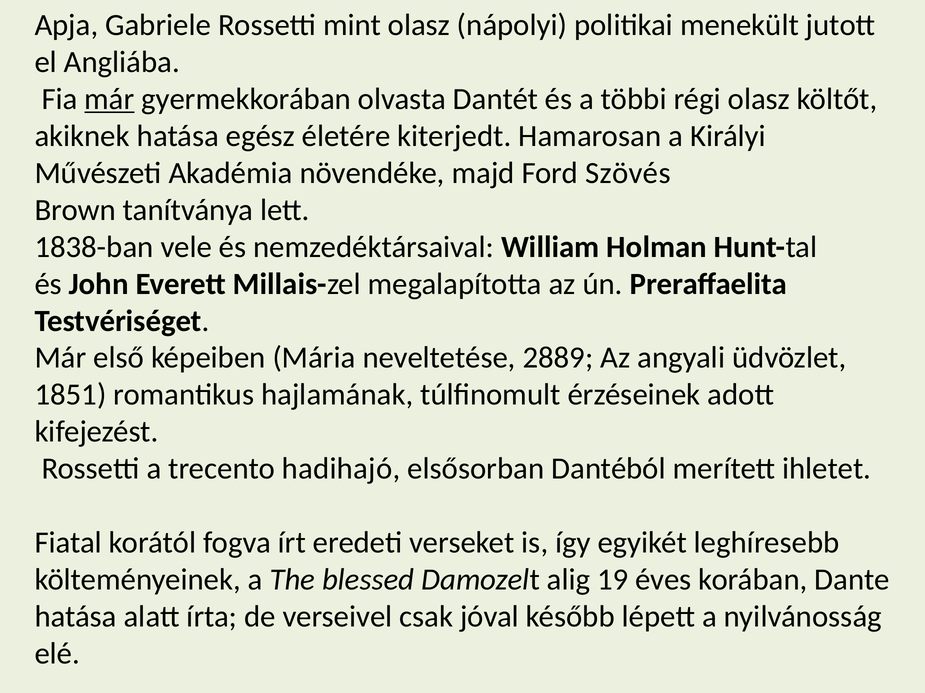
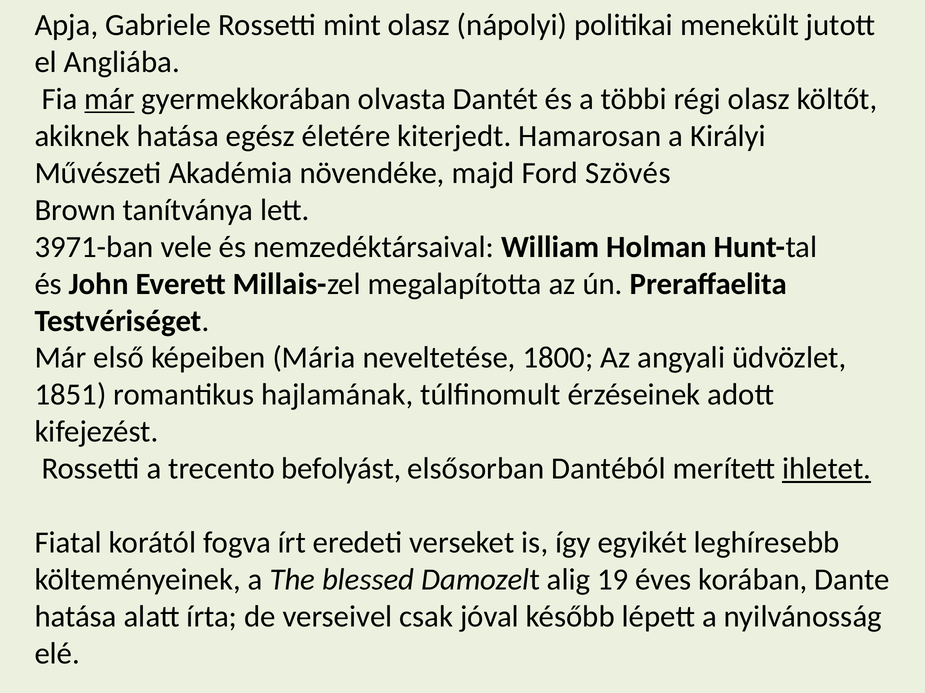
1838-ban: 1838-ban -> 3971-ban (94, 247)
2889: 2889 -> 1800 (558, 358)
hadihajó: hadihajó -> befolyást (341, 469)
ihletet underline: none -> present (827, 469)
